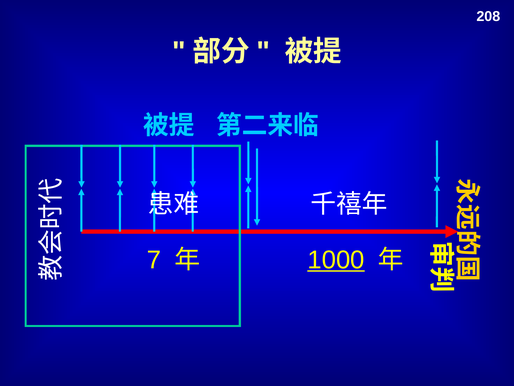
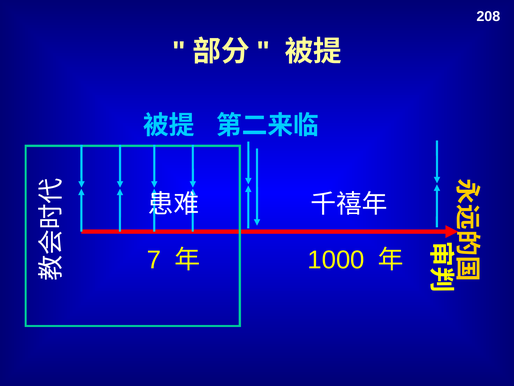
1000 underline: present -> none (336, 260)
